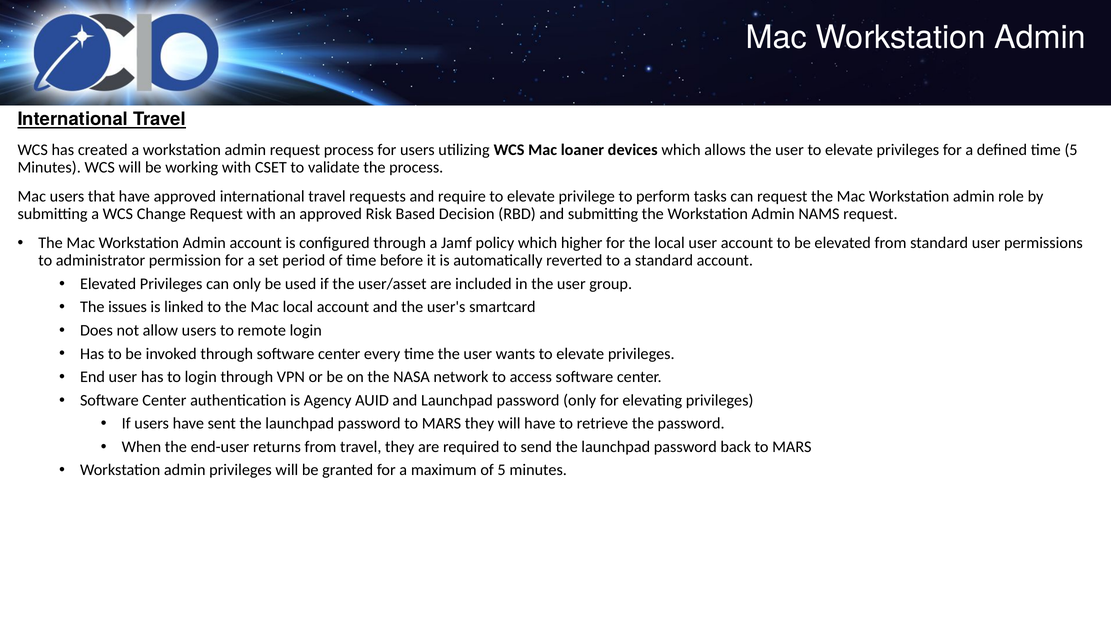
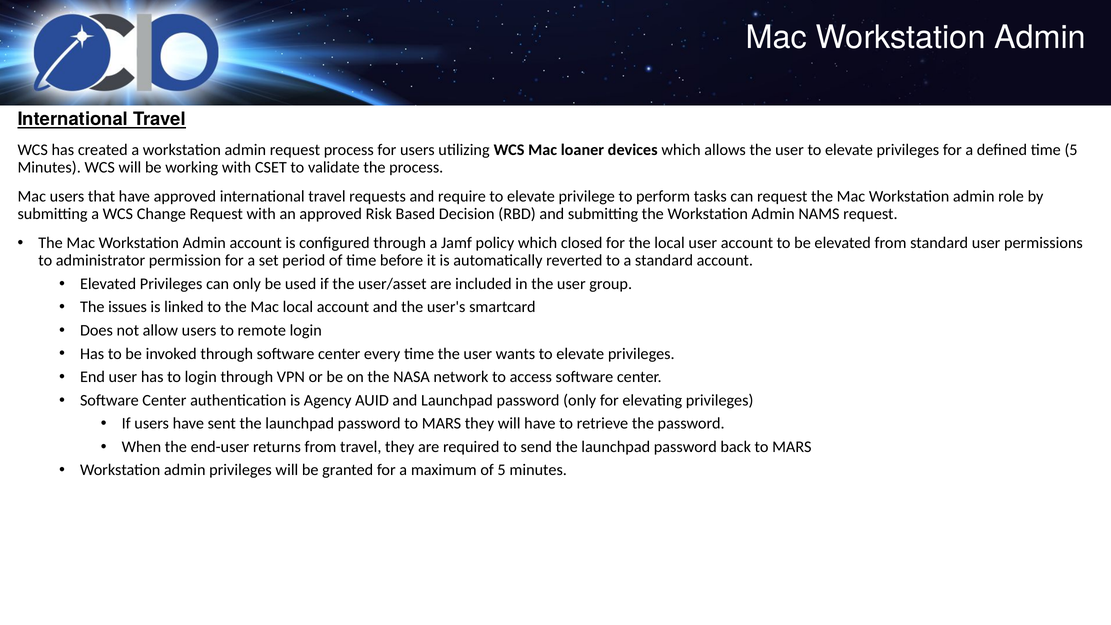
higher: higher -> closed (582, 243)
